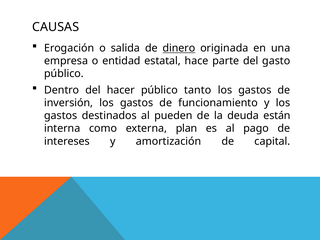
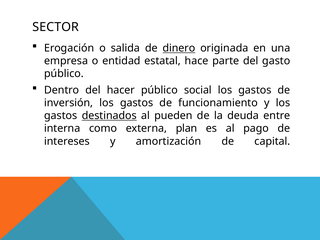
CAUSAS: CAUSAS -> SECTOR (56, 27)
tanto: tanto -> social (198, 90)
destinados underline: none -> present (109, 116)
están: están -> entre (277, 116)
